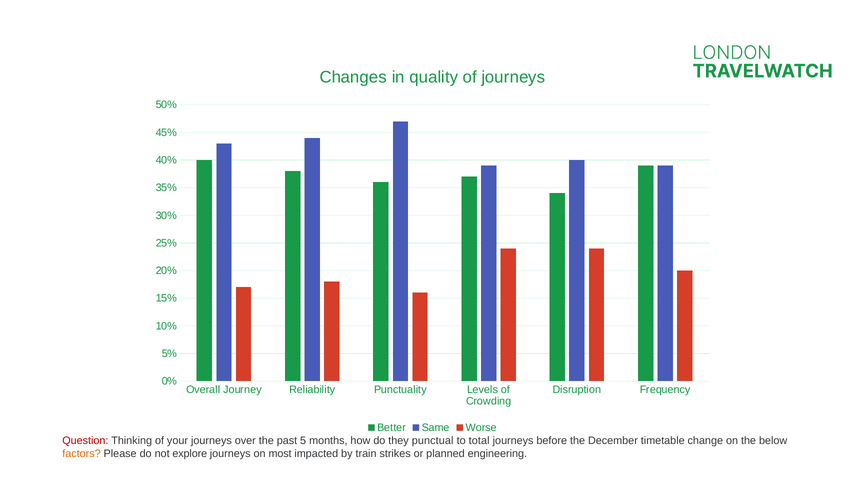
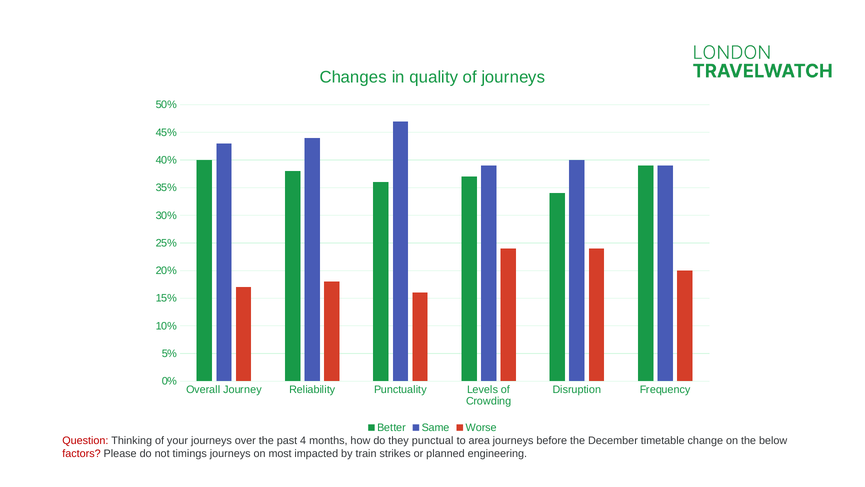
5: 5 -> 4 (303, 440)
total: total -> area (479, 440)
factors colour: orange -> red (82, 453)
explore: explore -> timings (190, 453)
